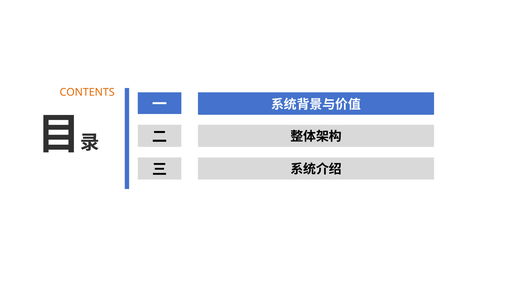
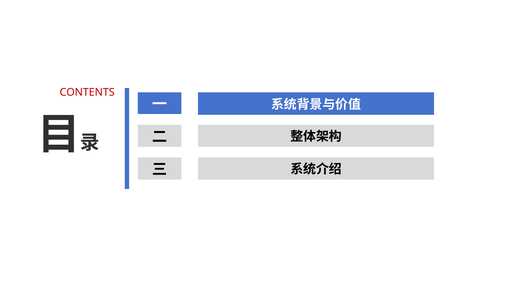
CONTENTS colour: orange -> red (87, 92)
